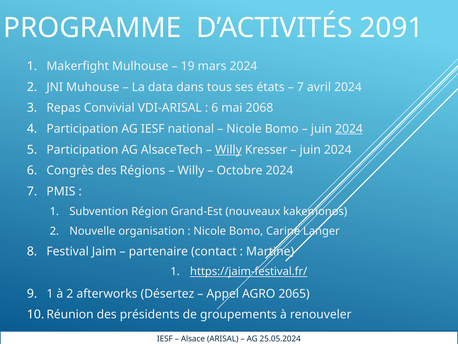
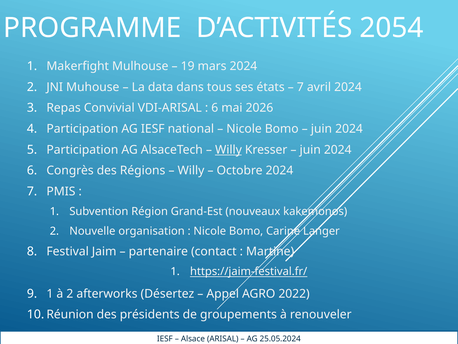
2091: 2091 -> 2054 (392, 28)
2068: 2068 -> 2026 (259, 108)
2024 underline: present -> none (349, 129)
2065: 2065 -> 2022 (294, 293)
